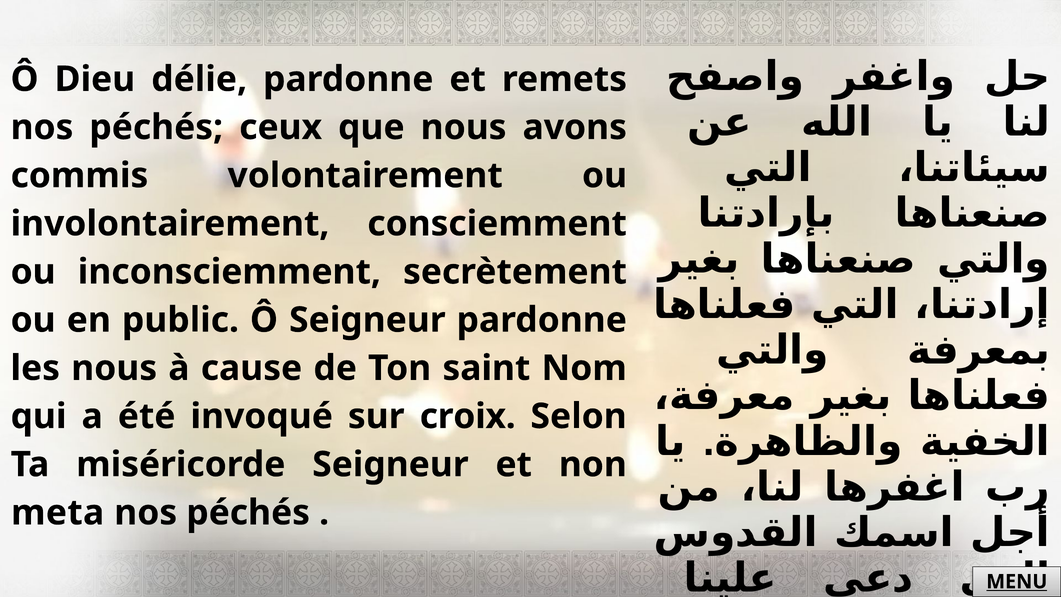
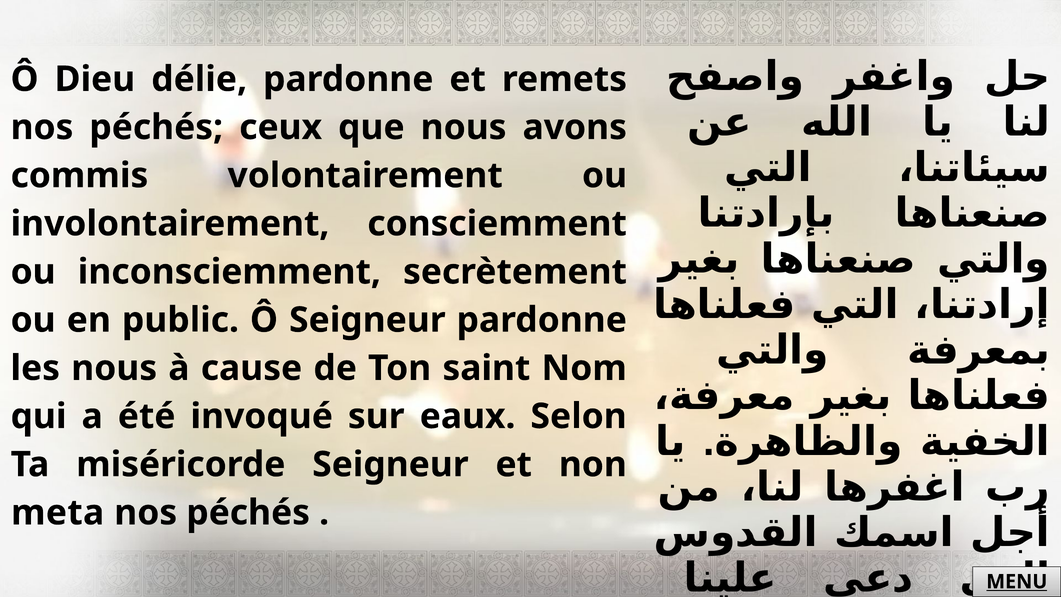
croix: croix -> eaux (468, 416)
